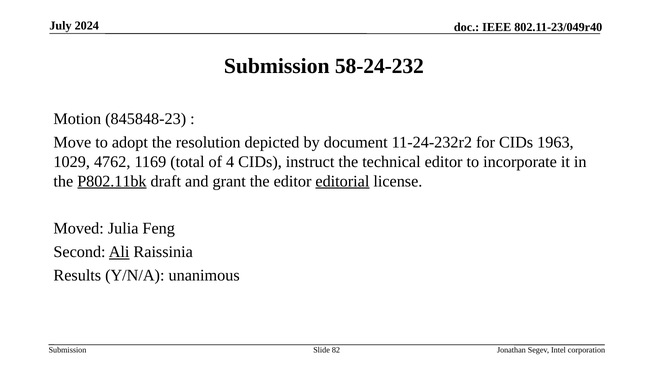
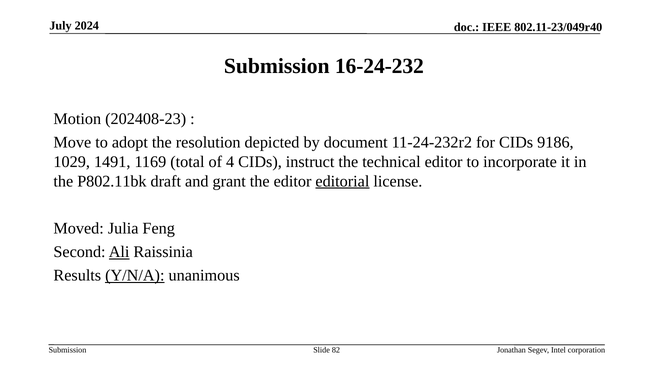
58-24-232: 58-24-232 -> 16-24-232 (379, 66)
845848-23: 845848-23 -> 202408-23 (146, 119)
1963: 1963 -> 9186 (555, 142)
4762: 4762 -> 1491 (112, 162)
P802.11bk underline: present -> none (112, 181)
Y/N/A underline: none -> present (135, 275)
